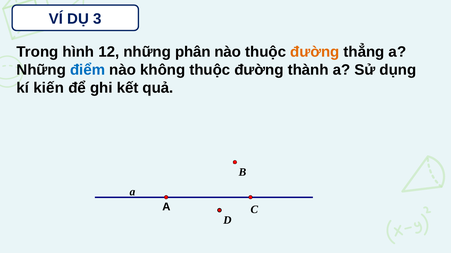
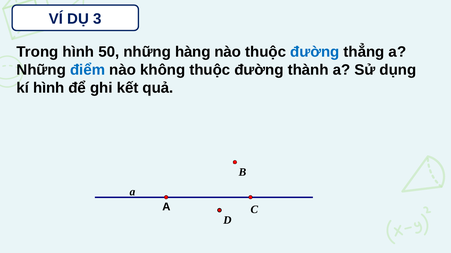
12: 12 -> 50 (109, 52)
phân: phân -> hàng (193, 52)
đường colour: orange -> blue (315, 52)
kí kiến: kiến -> hình (49, 88)
